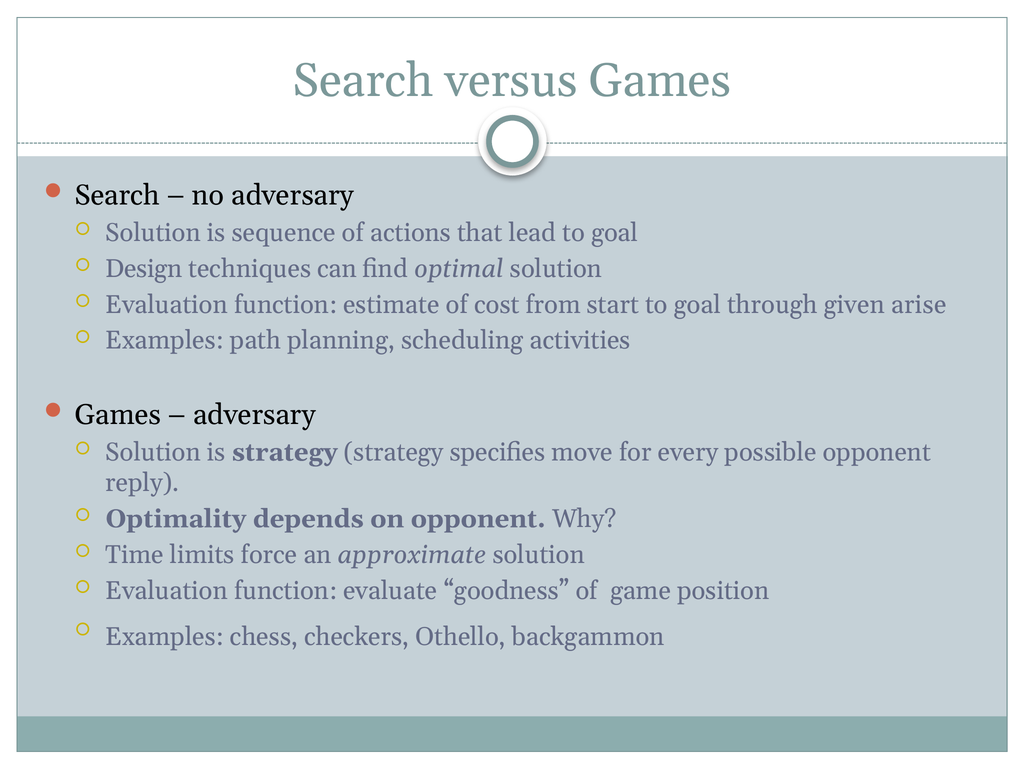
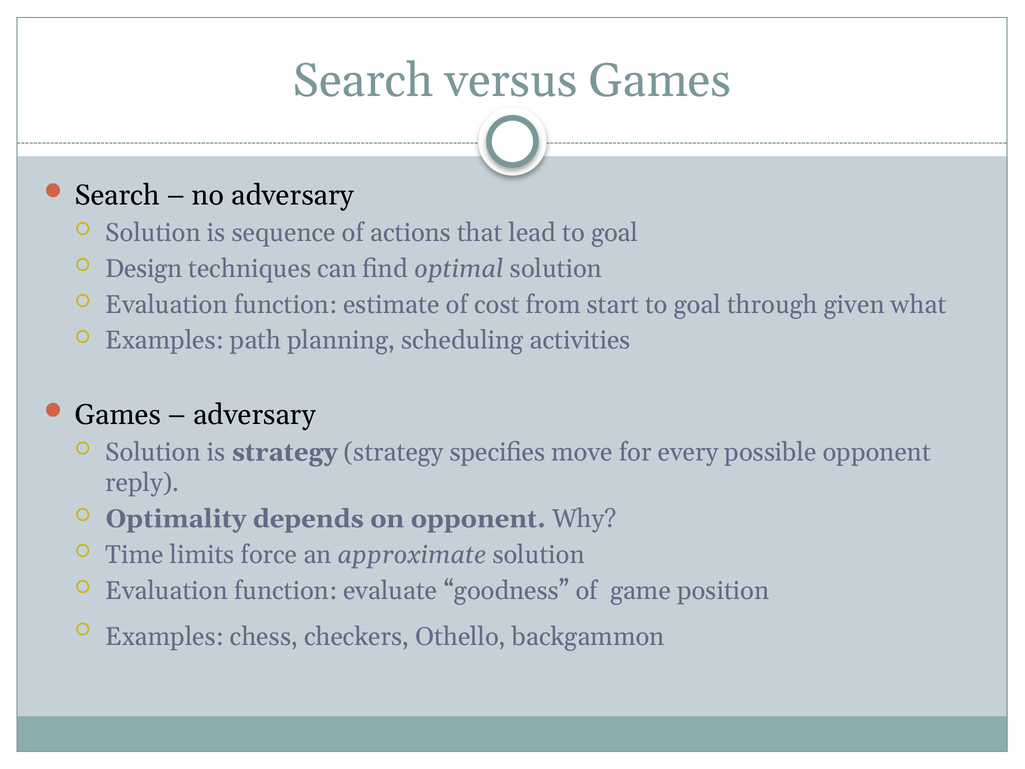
arise: arise -> what (919, 305)
